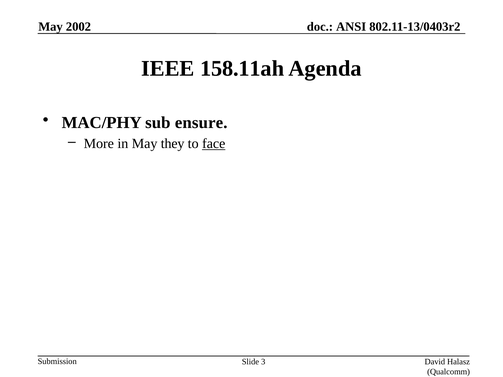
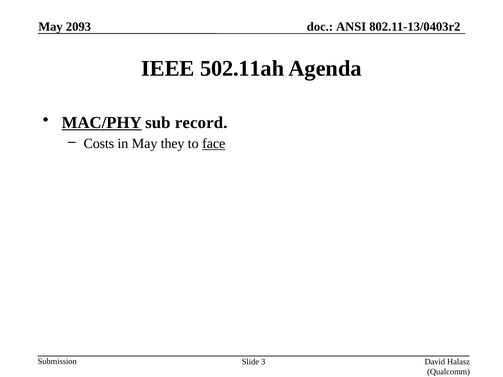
2002: 2002 -> 2093 (78, 27)
158.11ah: 158.11ah -> 502.11ah (242, 69)
MAC/PHY underline: none -> present (102, 123)
ensure: ensure -> record (201, 123)
More: More -> Costs (99, 144)
